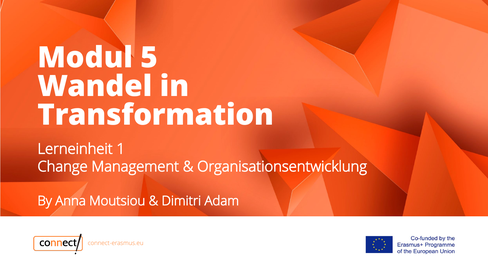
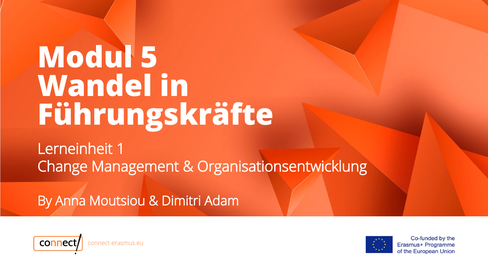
Transformation: Transformation -> Führungskräfte (156, 115)
